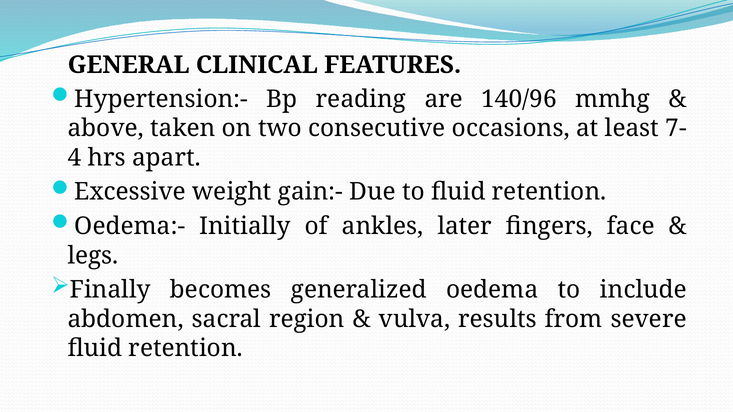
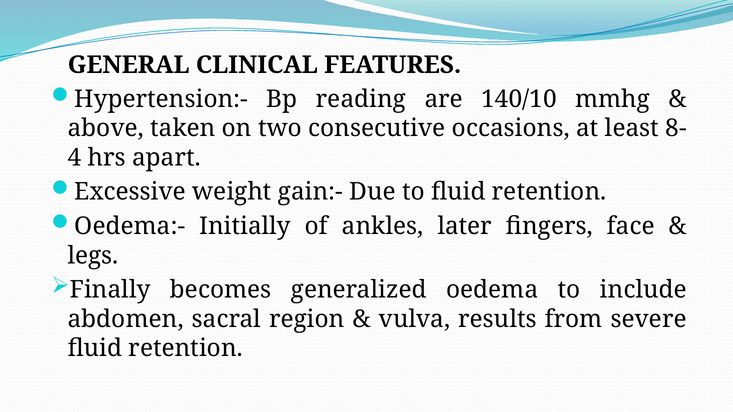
140/96: 140/96 -> 140/10 (519, 99)
7-: 7- -> 8- (676, 128)
